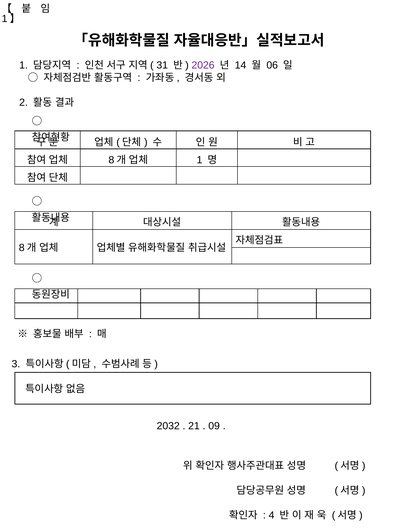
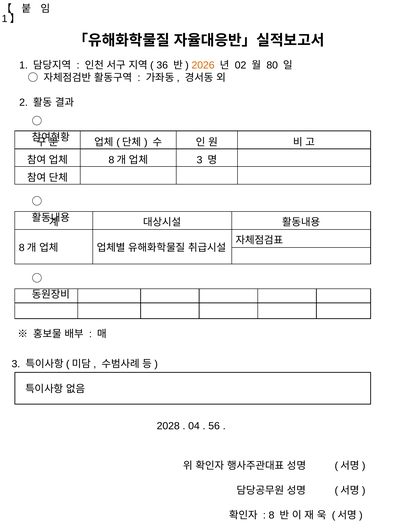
31: 31 -> 36 (162, 65)
2026 colour: purple -> orange (203, 65)
14: 14 -> 02 (241, 65)
06: 06 -> 80 (272, 65)
1: 1 -> 3 (200, 160)
2032: 2032 -> 2028 (168, 427)
21: 21 -> 04 (194, 427)
09: 09 -> 56 (214, 427)
4: 4 -> 8 (272, 516)
